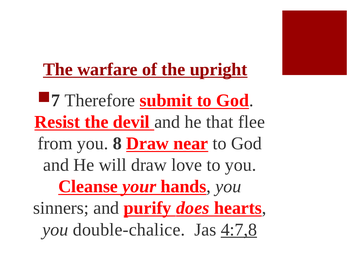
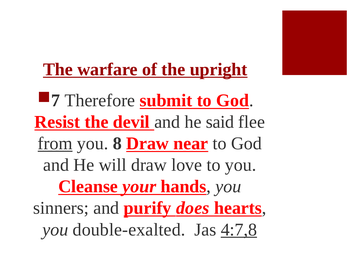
that: that -> said (220, 122)
from underline: none -> present (55, 143)
double-chalice: double-chalice -> double-exalted (129, 229)
